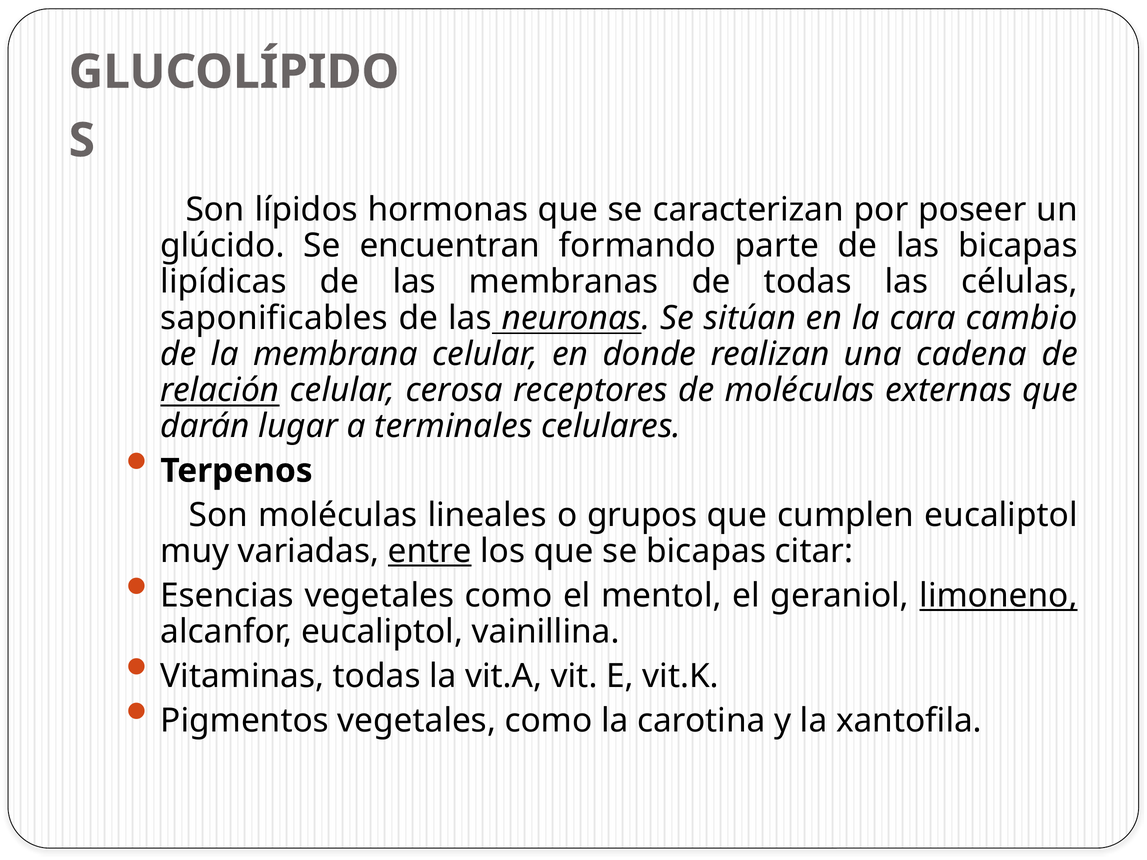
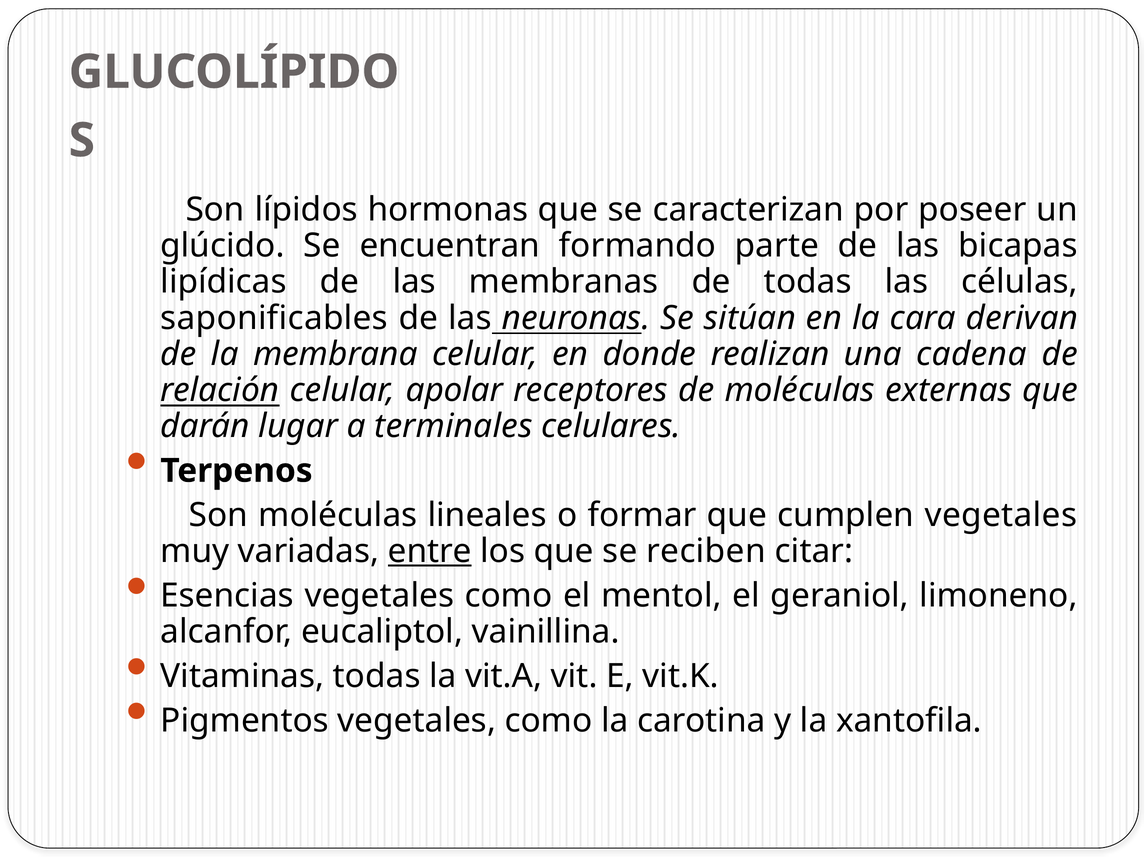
cambio: cambio -> derivan (1022, 318)
cerosa: cerosa -> apolar (454, 390)
grupos: grupos -> formar (642, 515)
cumplen eucaliptol: eucaliptol -> vegetales (1001, 515)
se bicapas: bicapas -> reciben (706, 551)
limoneno underline: present -> none (999, 596)
